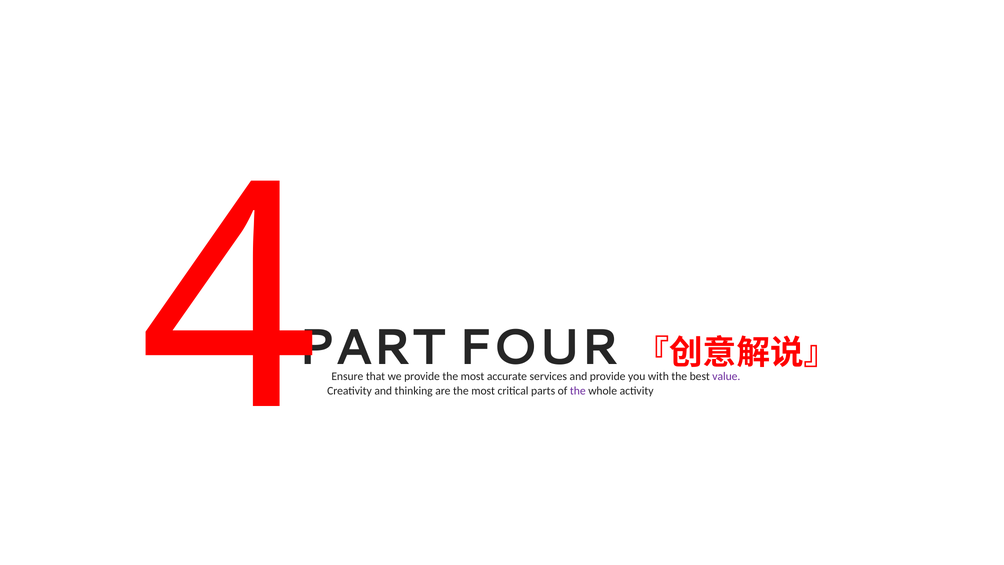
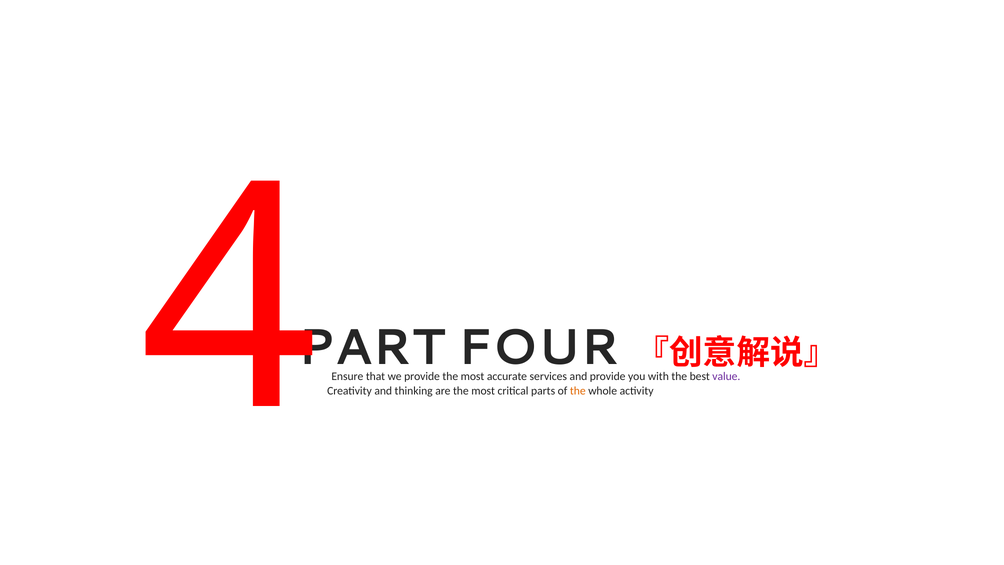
the colour: purple -> orange (578, 391)
